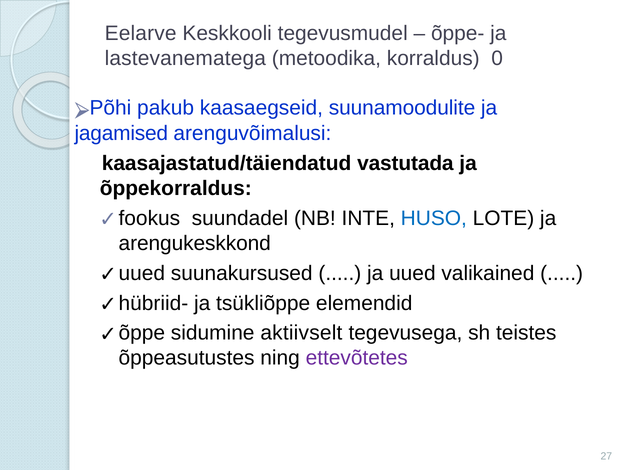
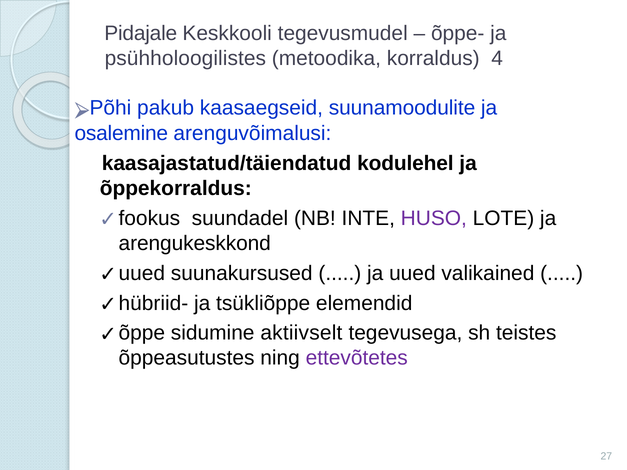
Eelarve: Eelarve -> Pidajale (141, 33)
lastevanematega: lastevanematega -> psühholoogilistes (185, 58)
0: 0 -> 4 (497, 58)
jagamised: jagamised -> osalemine (121, 133)
vastutada: vastutada -> kodulehel (405, 164)
HUSO colour: blue -> purple (434, 218)
